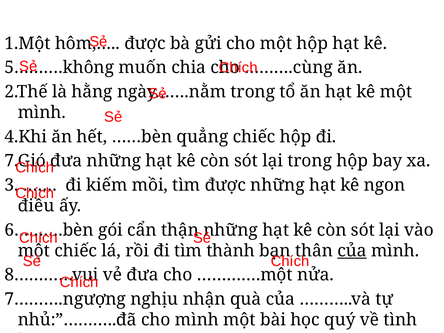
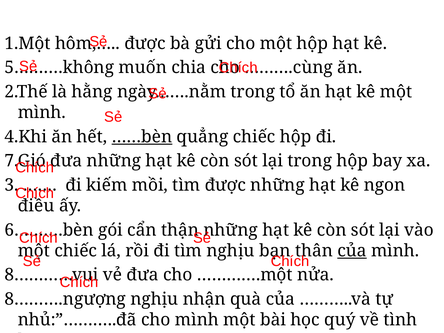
……bèn underline: none -> present (142, 137)
tìm thành: thành -> nghịu (230, 251)
7……….ngượng: 7……….ngượng -> 8……….ngượng (65, 299)
